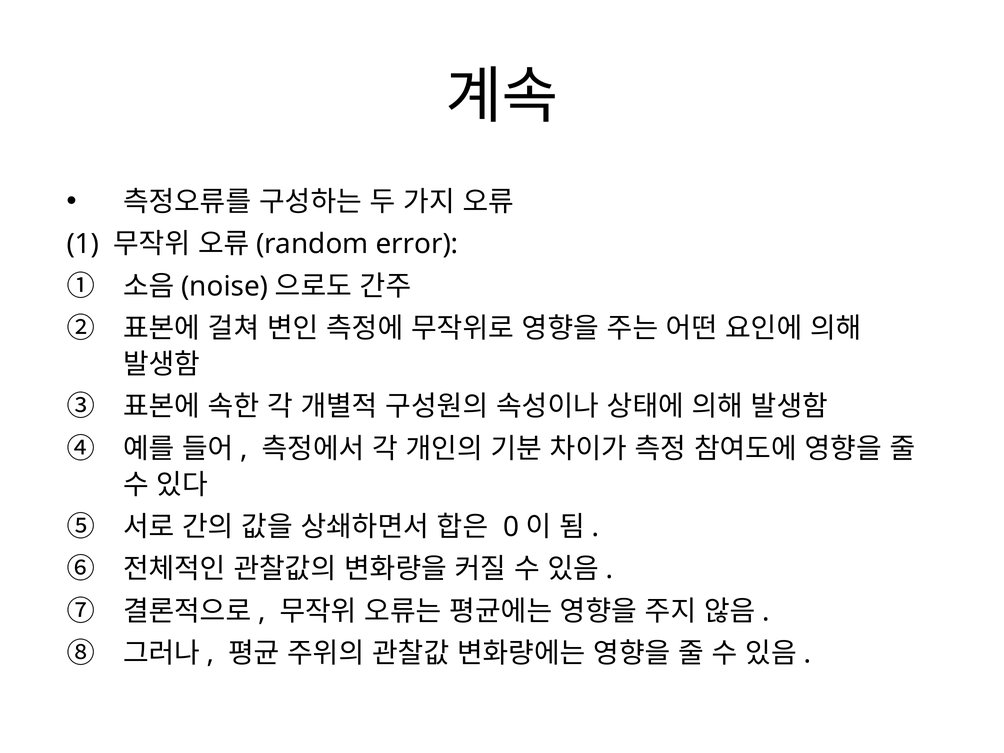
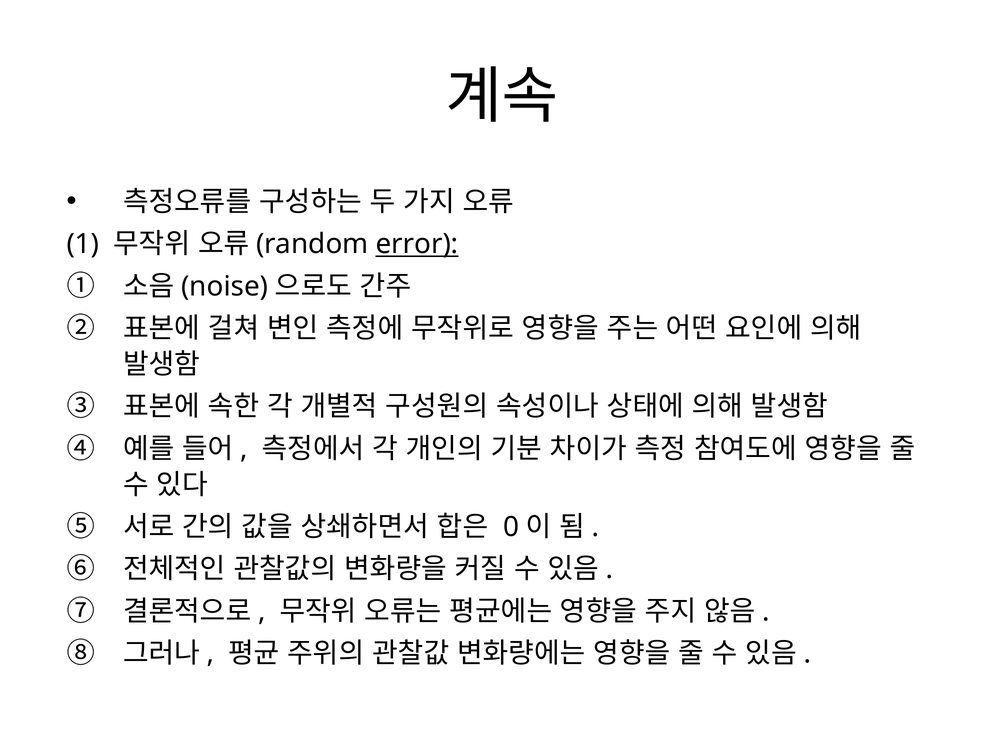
error underline: none -> present (417, 244)
